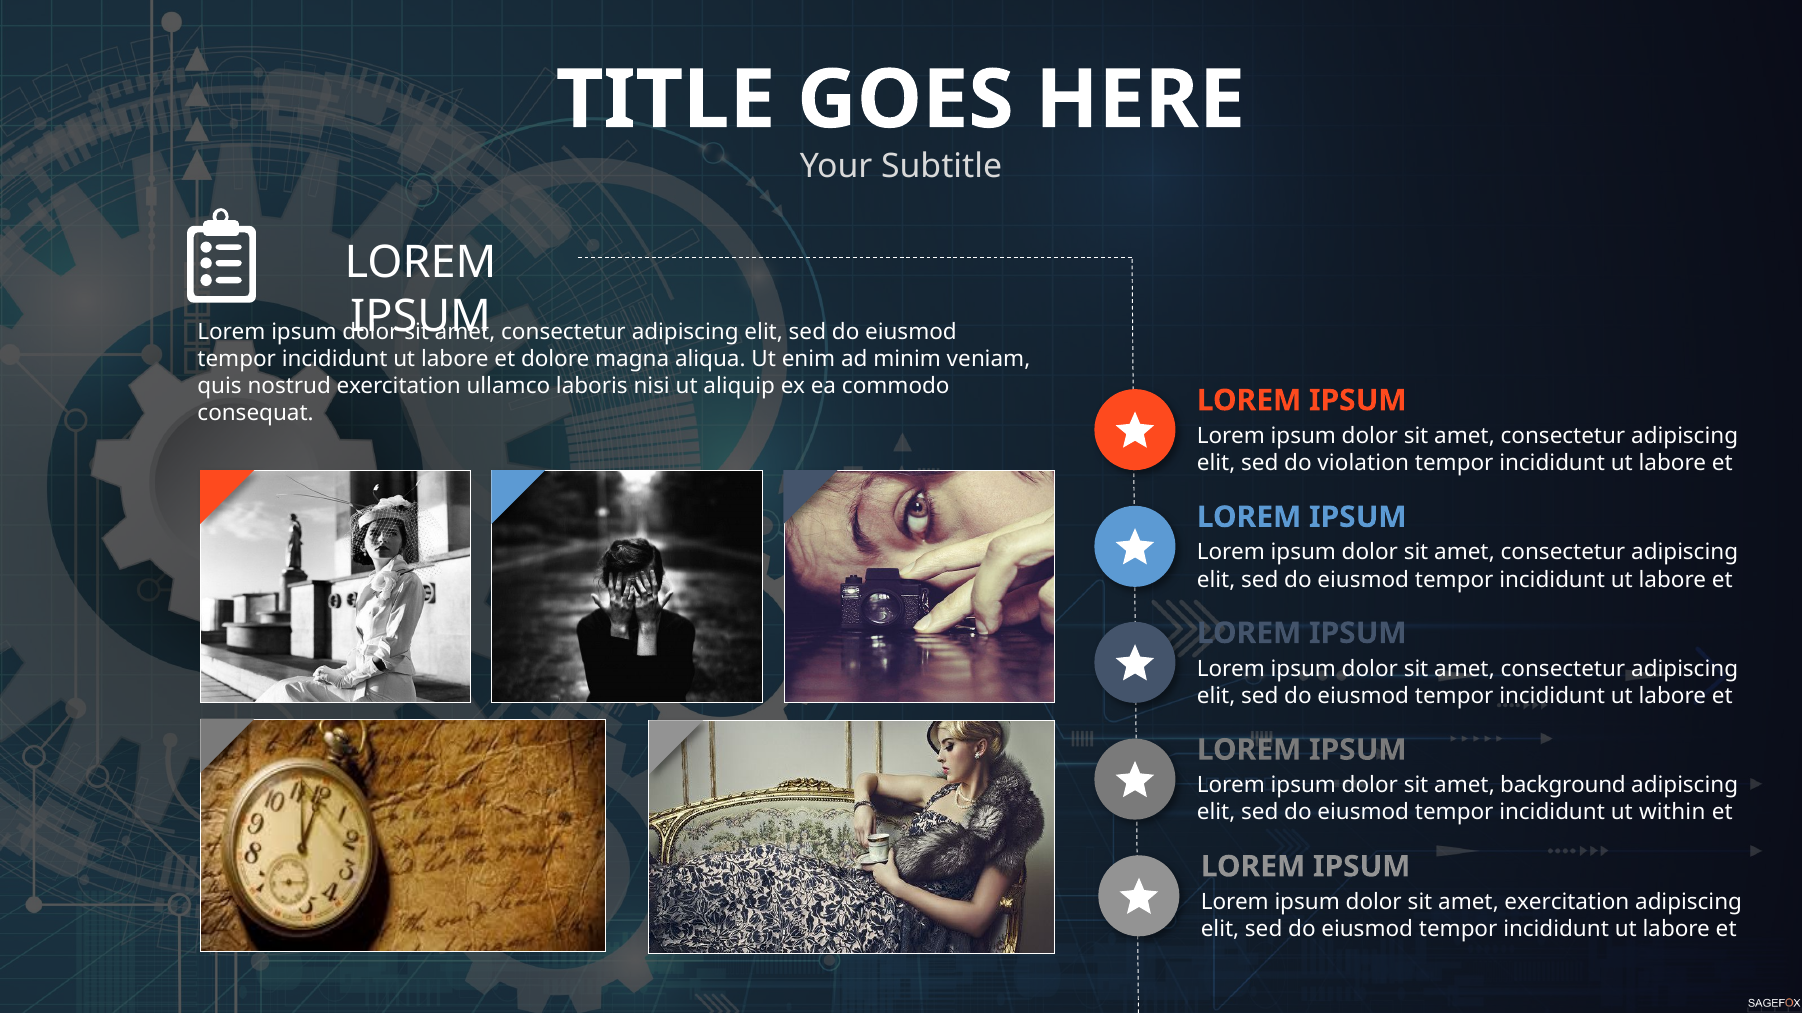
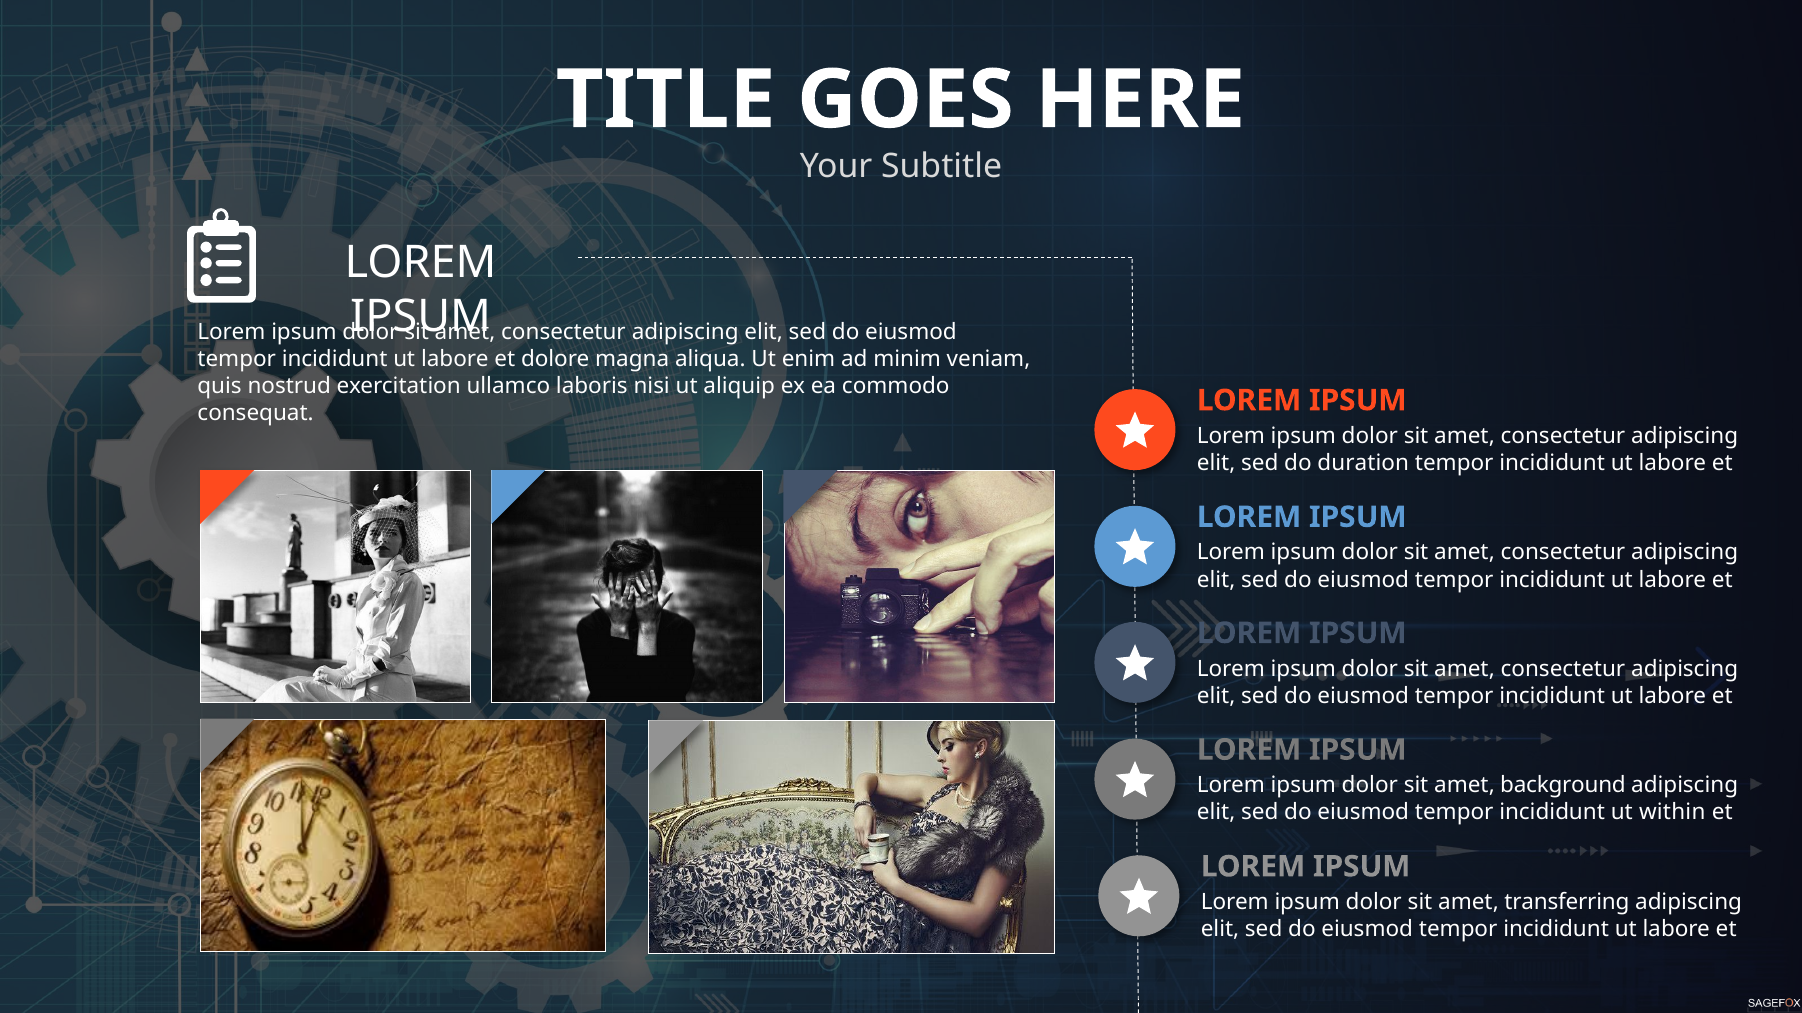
violation: violation -> duration (1363, 463)
amet exercitation: exercitation -> transferring (1567, 903)
